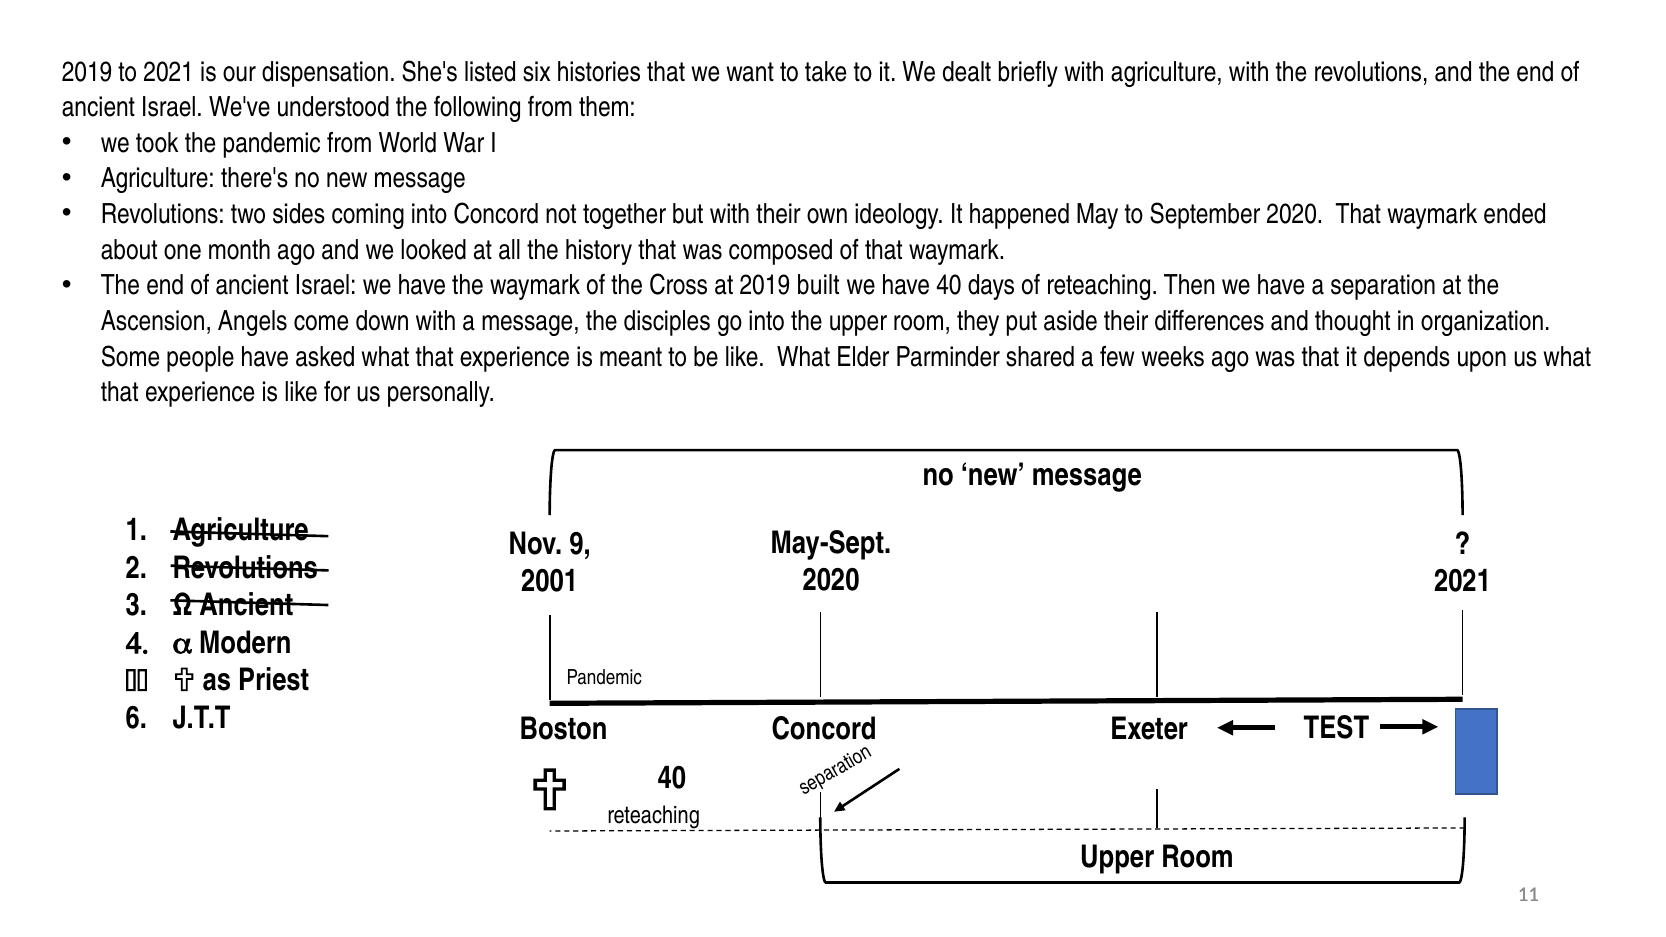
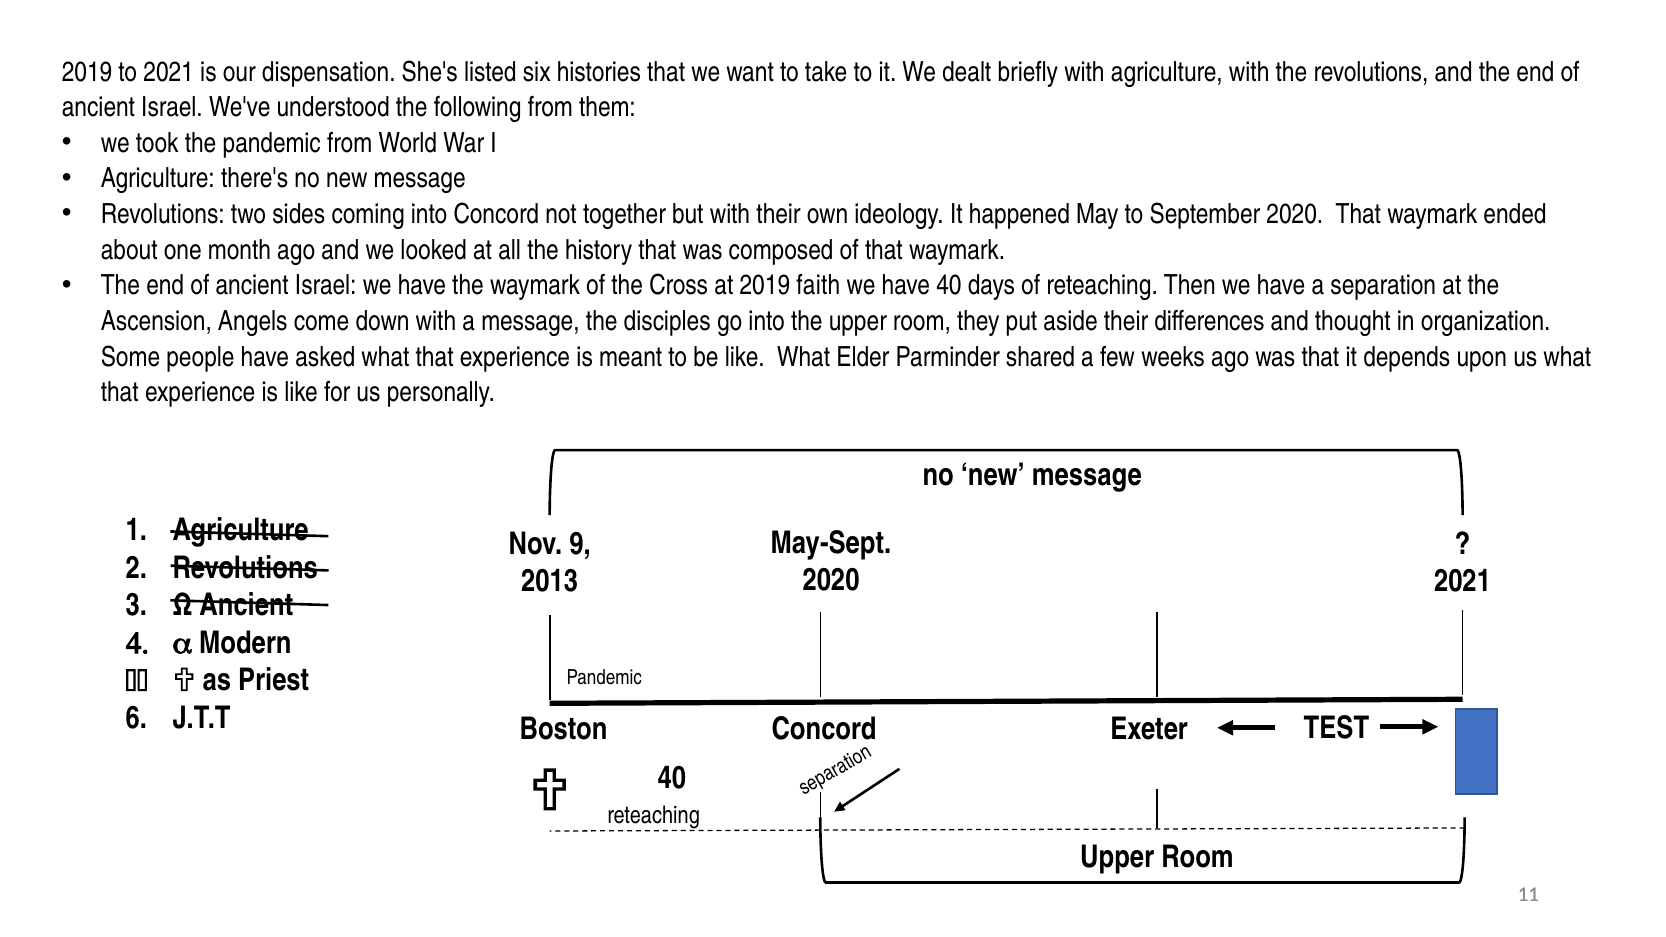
built: built -> faith (818, 286)
2001: 2001 -> 2013 (550, 581)
